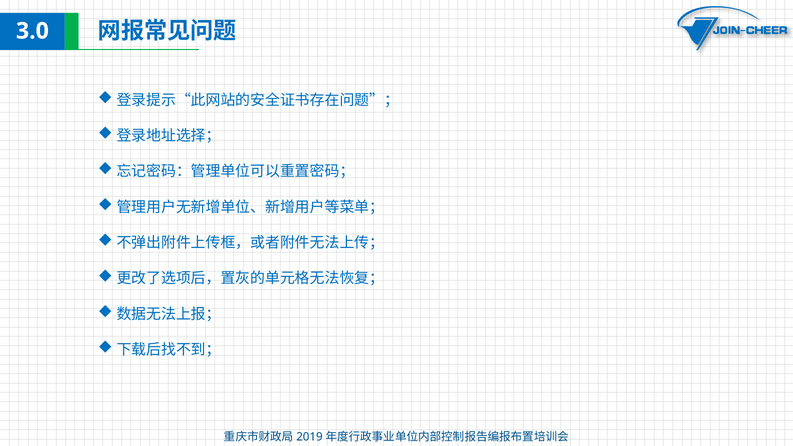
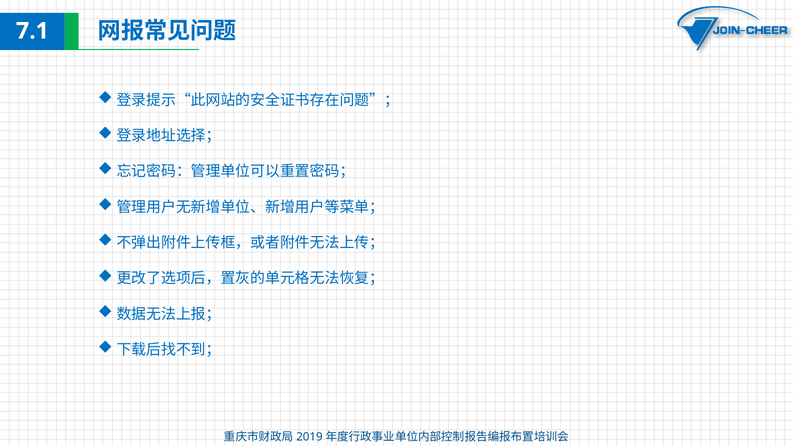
3.0: 3.0 -> 7.1 (32, 31)
